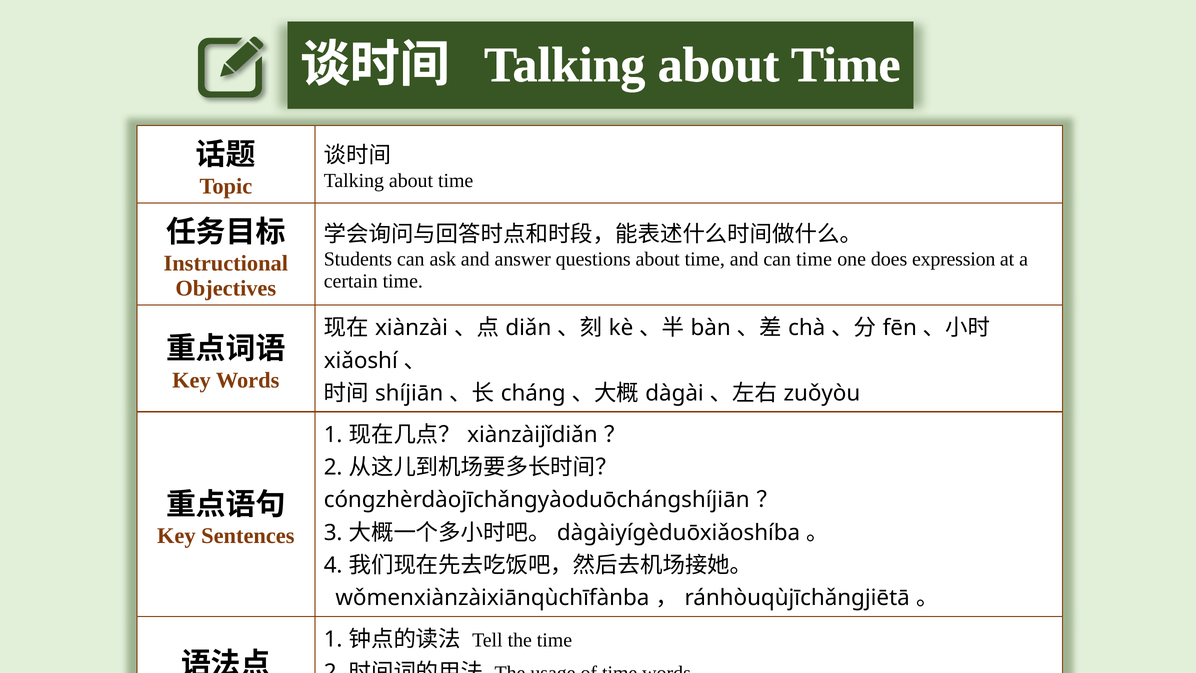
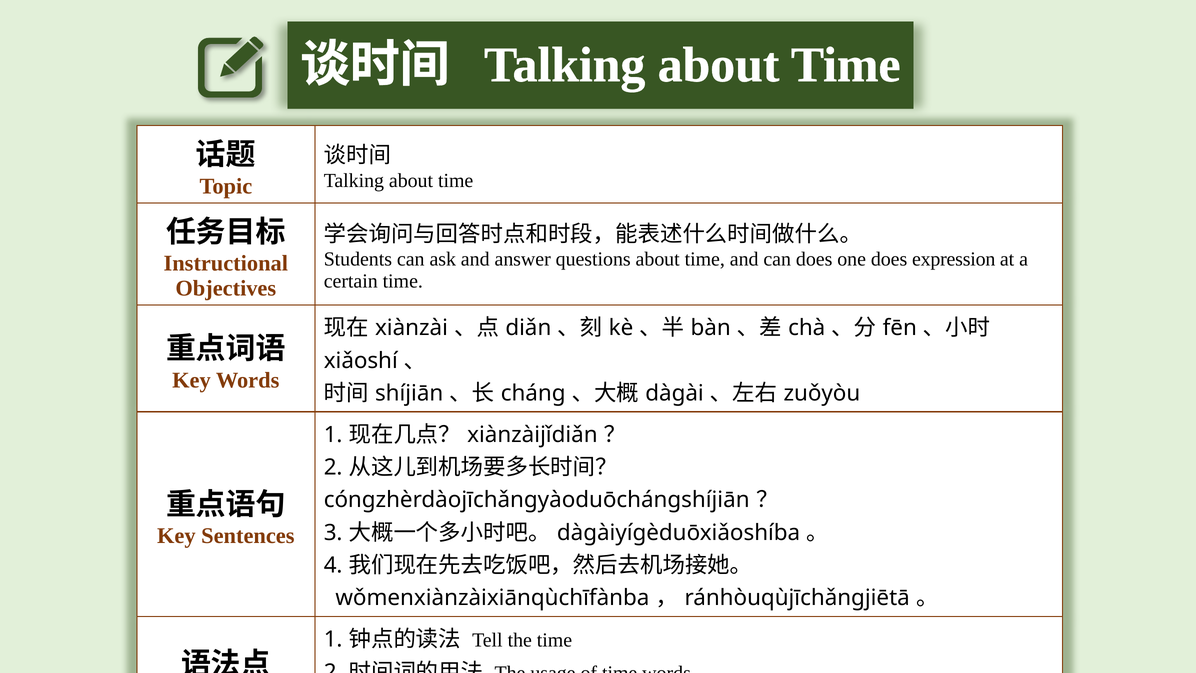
can time: time -> does (814, 259)
